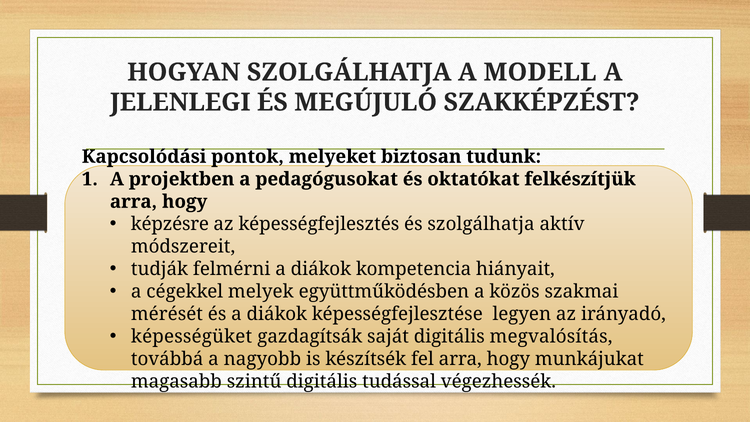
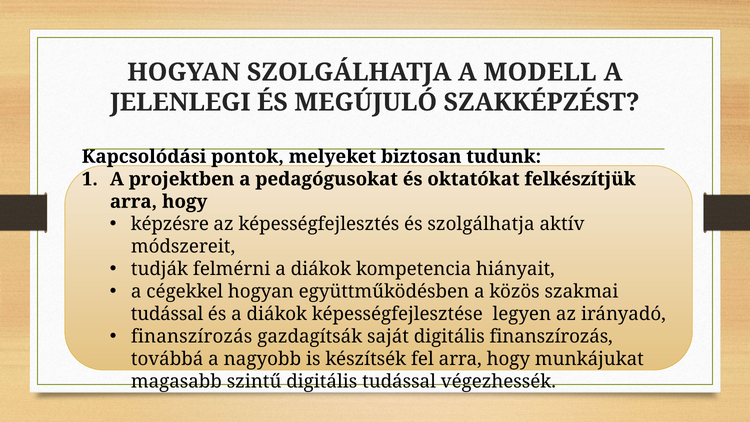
cégekkel melyek: melyek -> hogyan (261, 292)
mérését: mérését -> tudással (167, 314)
képességüket: képességüket -> finanszírozás (192, 337)
digitális megvalósítás: megvalósítás -> finanszírozás (551, 337)
